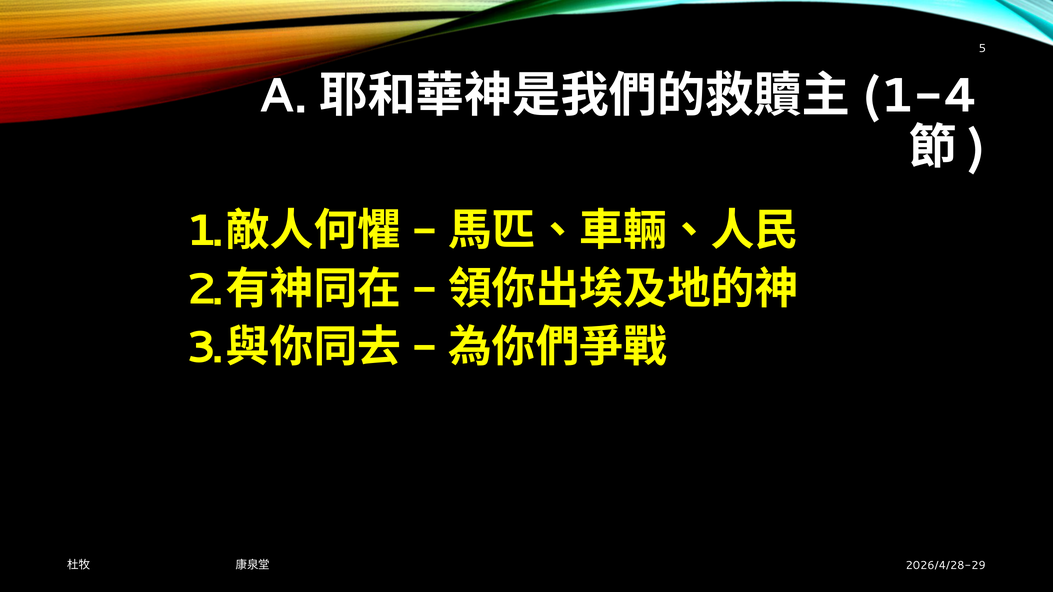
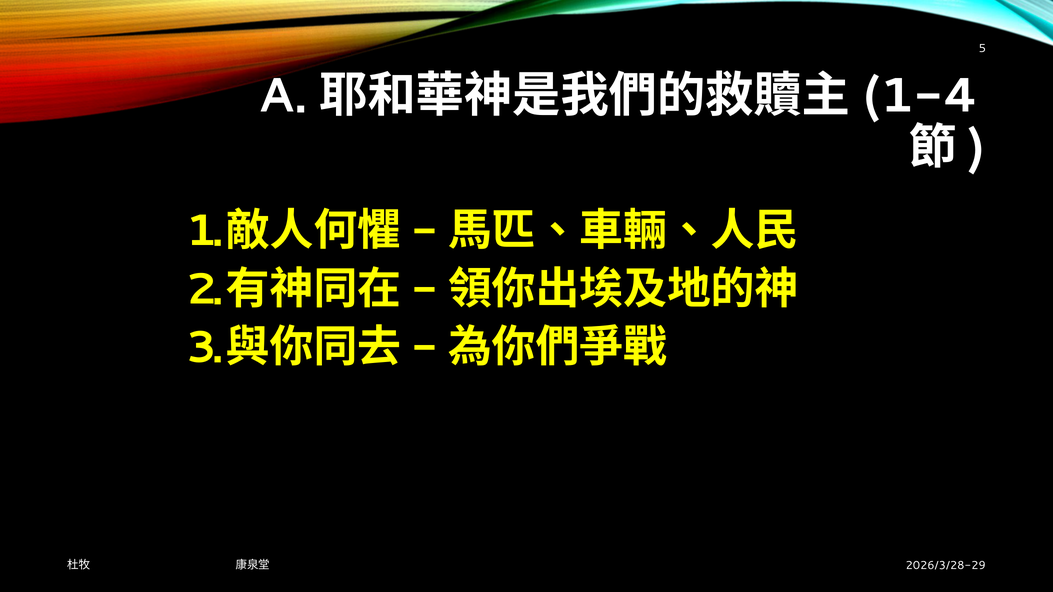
2026/4/28-29: 2026/4/28-29 -> 2026/3/28-29 (946, 566)
